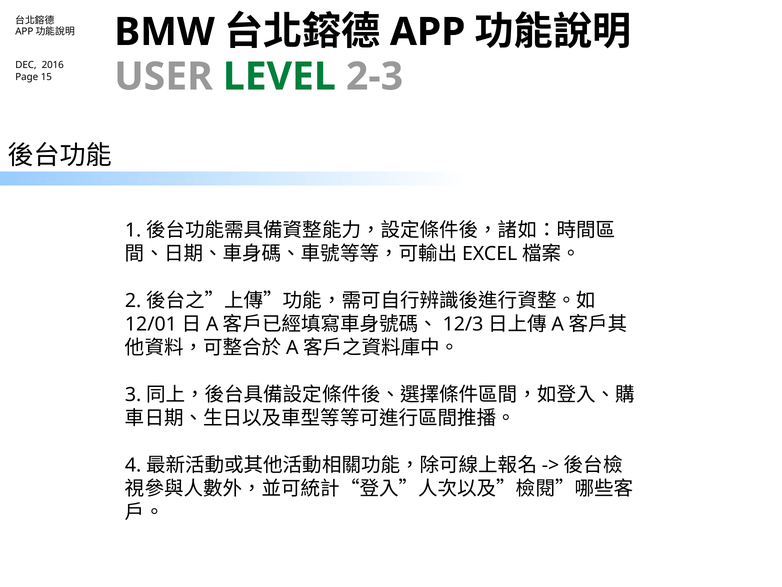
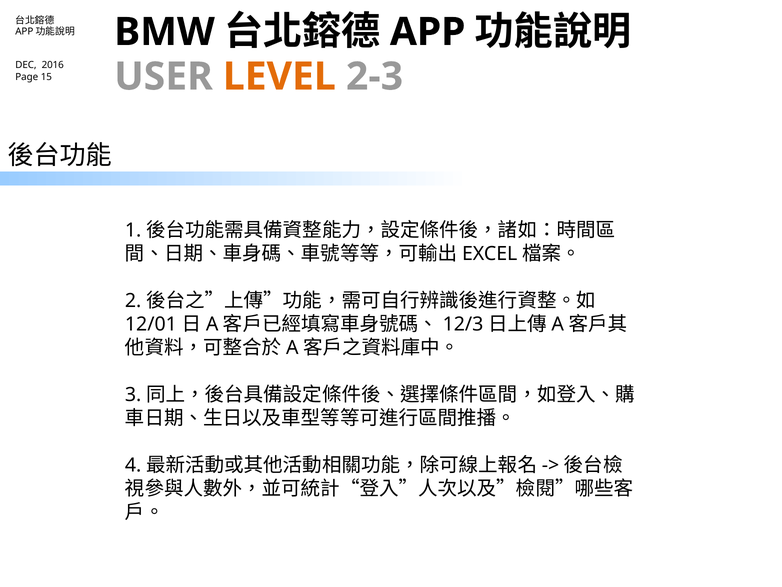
LEVEL colour: green -> orange (279, 77)
